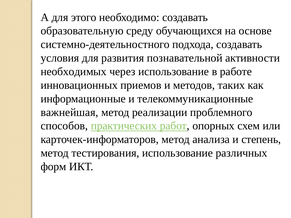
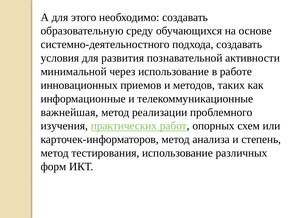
необходимых: необходимых -> минимальной (74, 72)
способов: способов -> изучения (64, 126)
